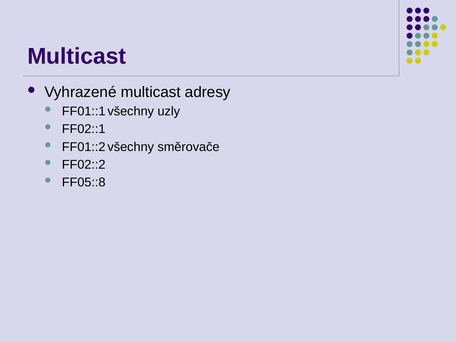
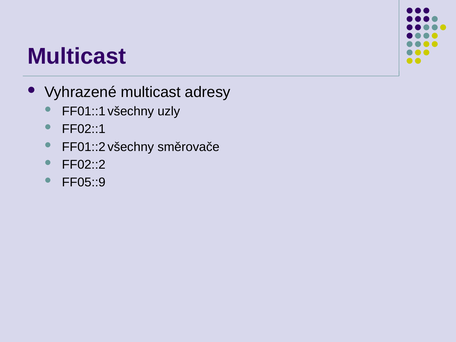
FF05::8: FF05::8 -> FF05::9 (84, 182)
